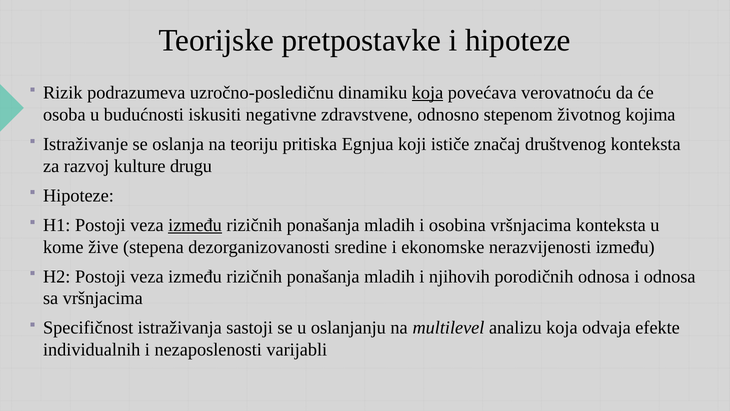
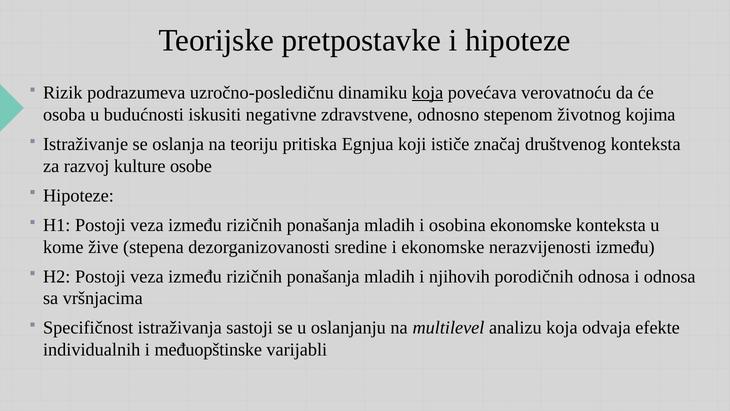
drugu: drugu -> osobe (191, 166)
između underline: present -> none (195, 225)
osobina vršnjacima: vršnjacima -> ekonomske (531, 225)
nezaposlenosti: nezaposlenosti -> međuopštinske (208, 350)
